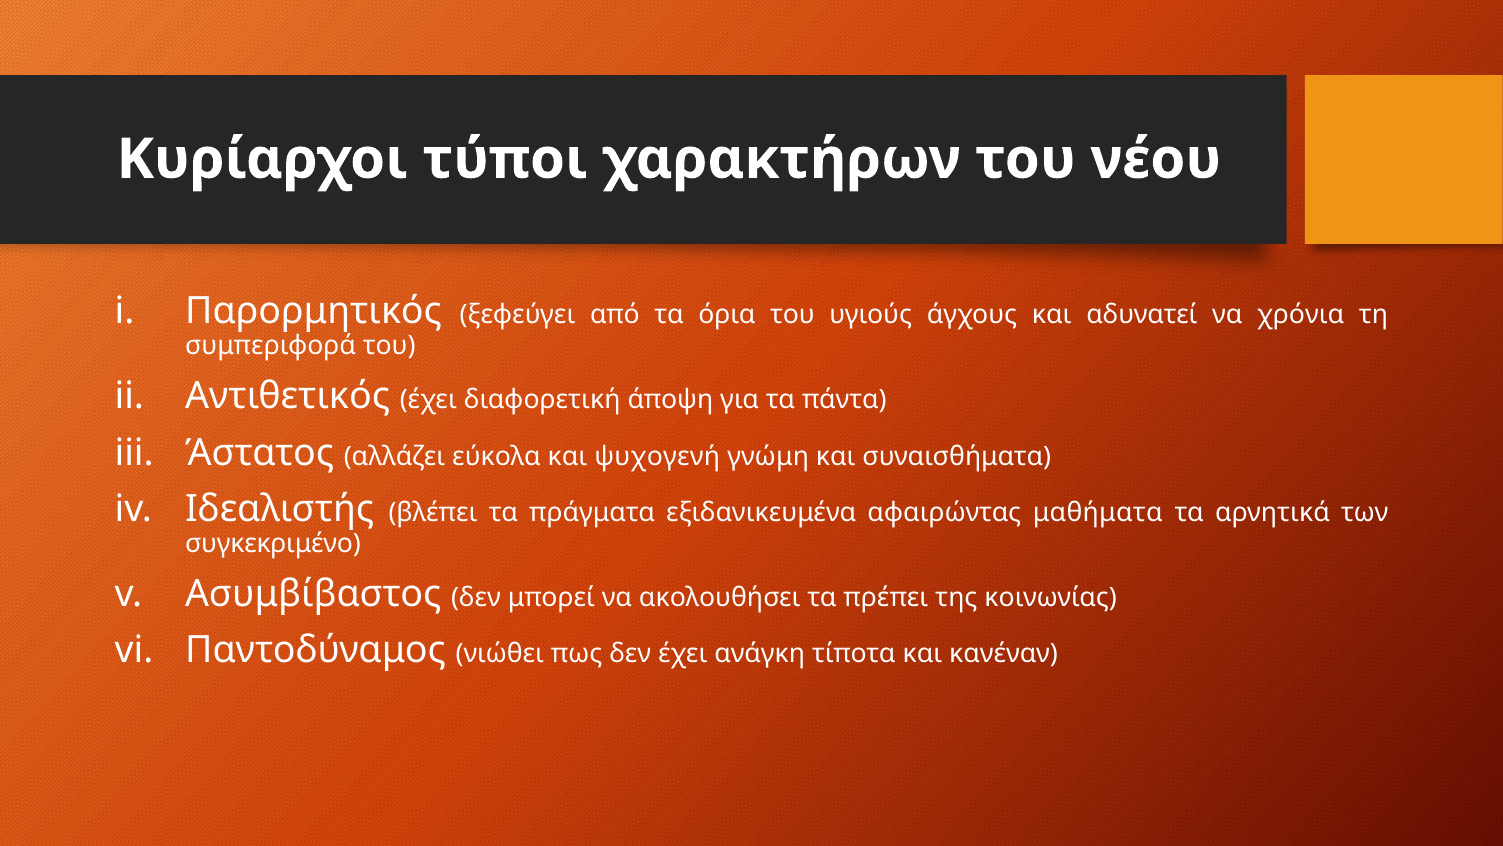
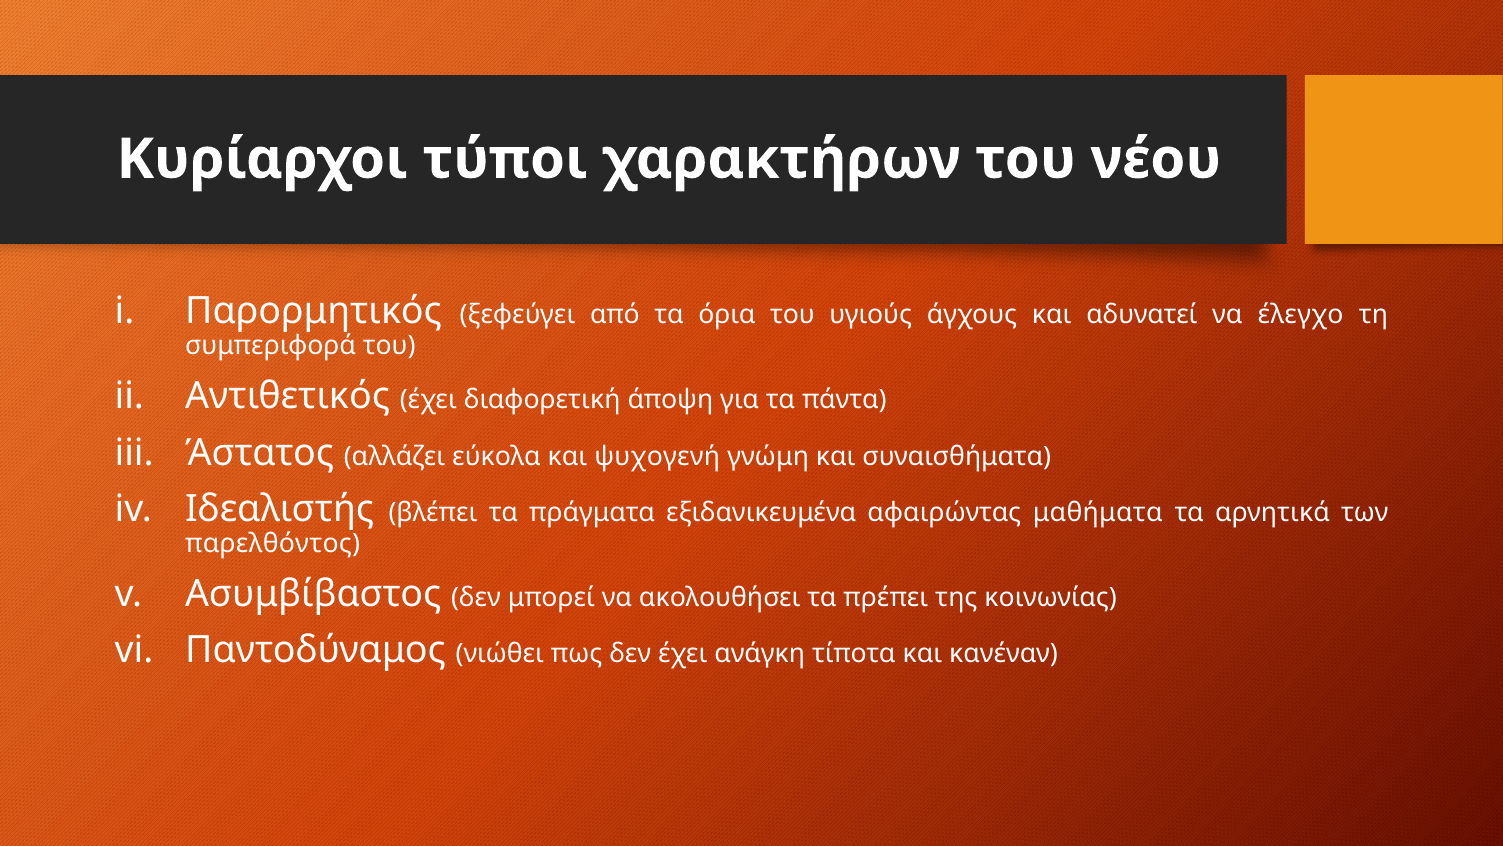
χρόνια: χρόνια -> έλεγχο (1301, 315)
συγκεκριμένο: συγκεκριμένο -> παρελθόντος (273, 543)
